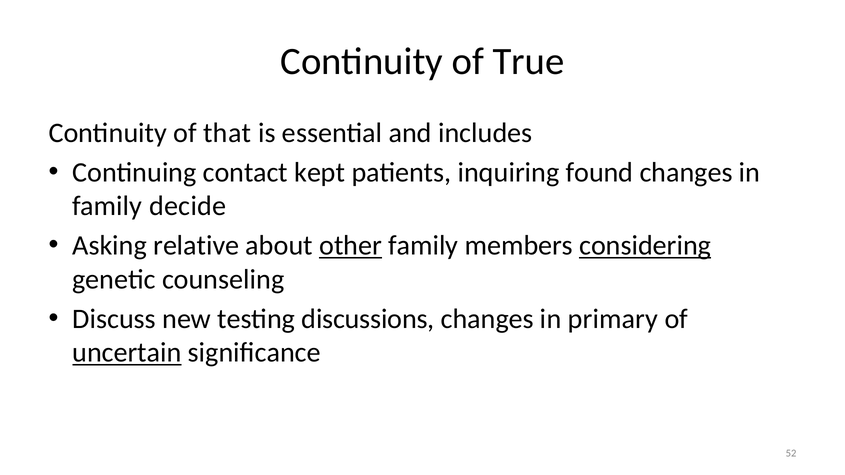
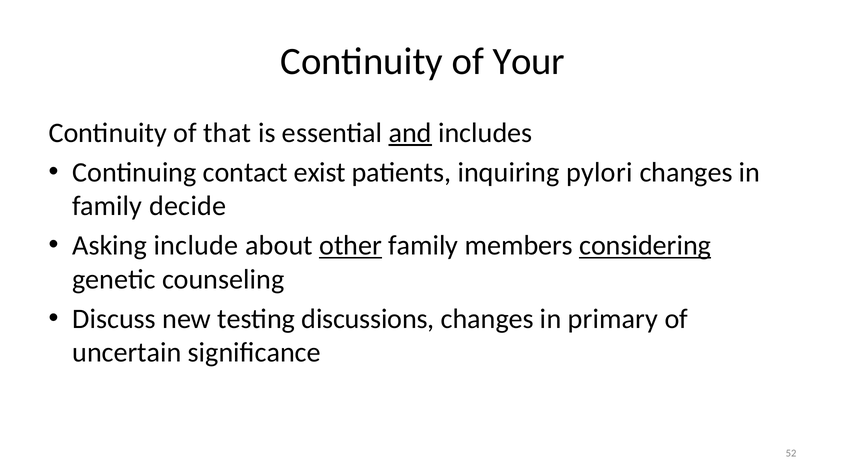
True: True -> Your (529, 61)
and underline: none -> present (410, 133)
kept: kept -> exist (320, 172)
found: found -> pylori (599, 172)
relative: relative -> include (196, 246)
uncertain underline: present -> none (127, 353)
